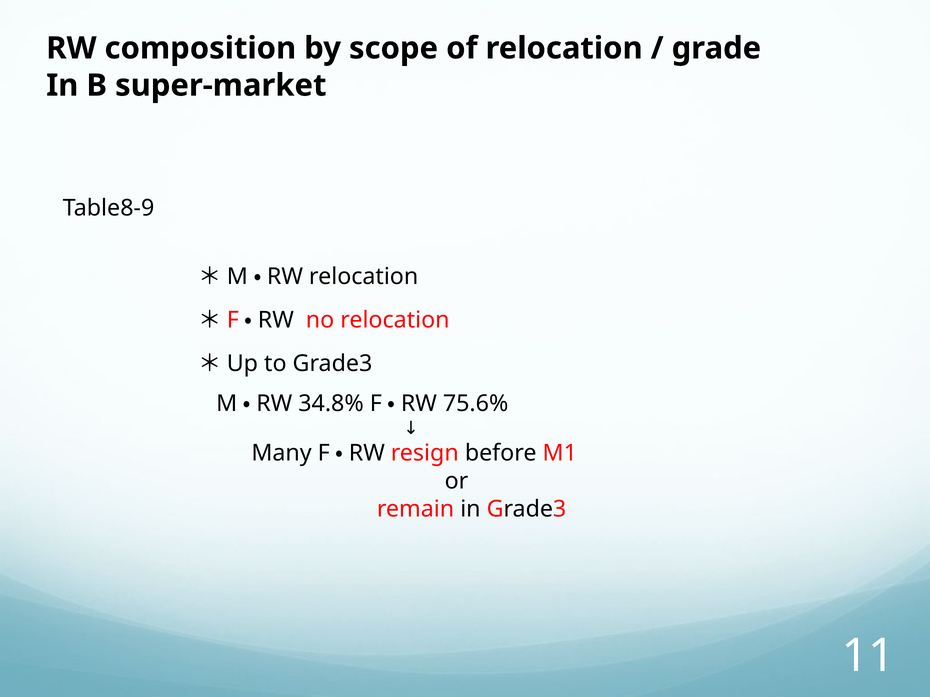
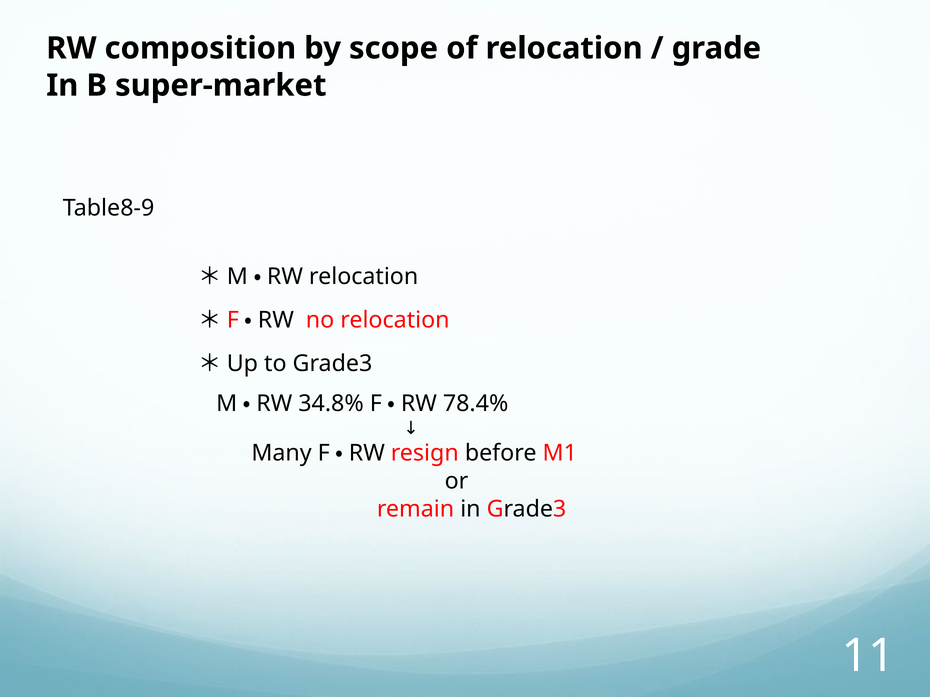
75.6%: 75.6% -> 78.4% (476, 404)
